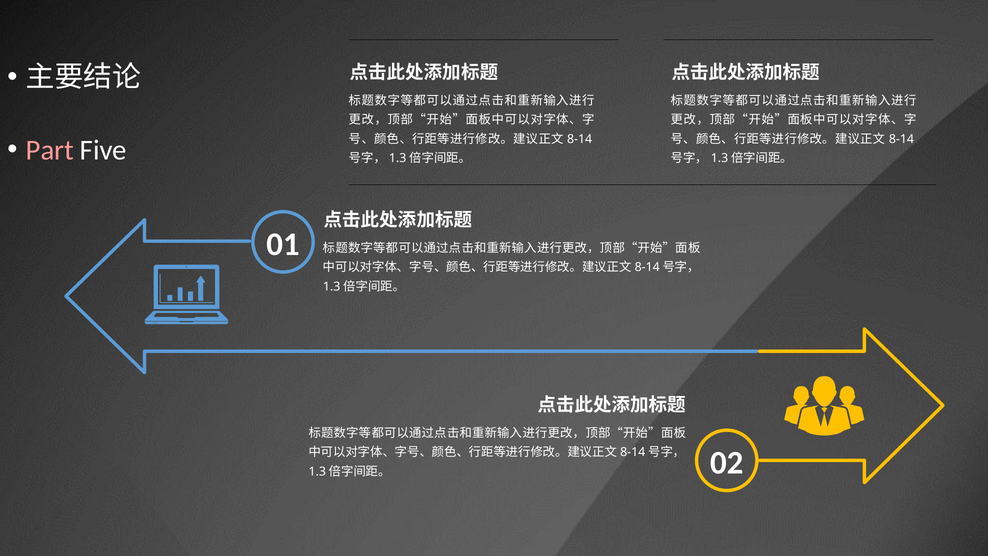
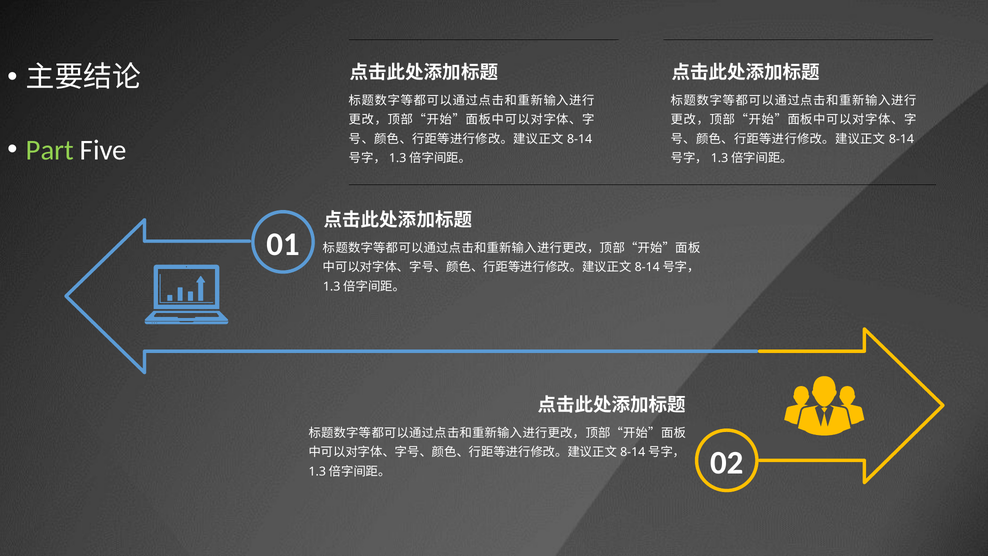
Part colour: pink -> light green (50, 150)
